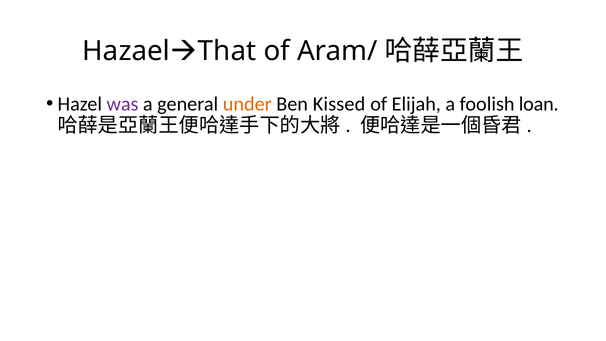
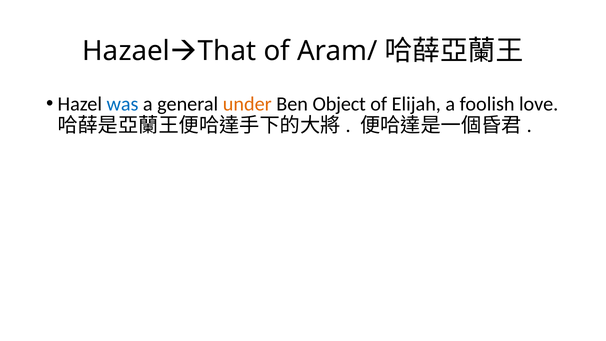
was colour: purple -> blue (123, 104)
Kissed: Kissed -> Object (339, 104)
loan: loan -> love (539, 104)
